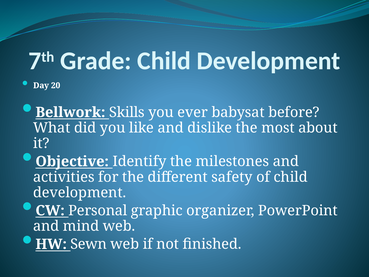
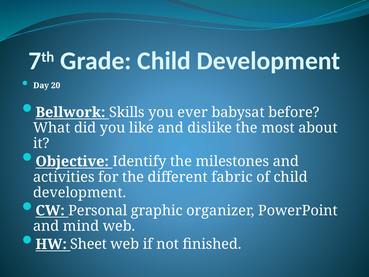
safety: safety -> fabric (232, 177)
Sewn: Sewn -> Sheet (89, 244)
